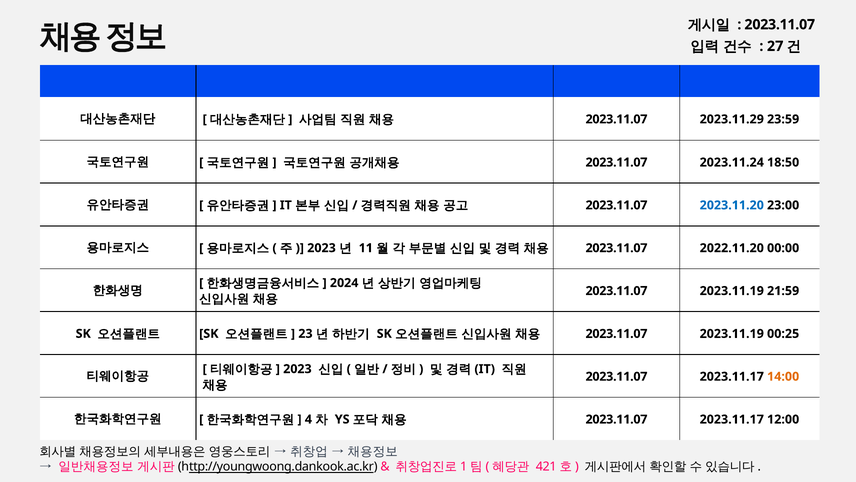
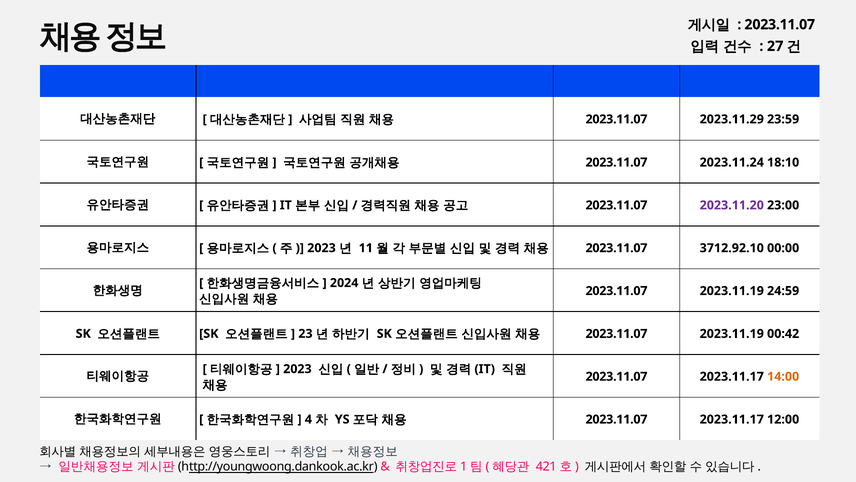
18:50: 18:50 -> 18:10 (783, 162)
2023.11.20 colour: blue -> purple (732, 205)
2022.11.20: 2022.11.20 -> 3712.92.10 (732, 248)
21:59: 21:59 -> 24:59 (783, 291)
00:25: 00:25 -> 00:42 (783, 333)
